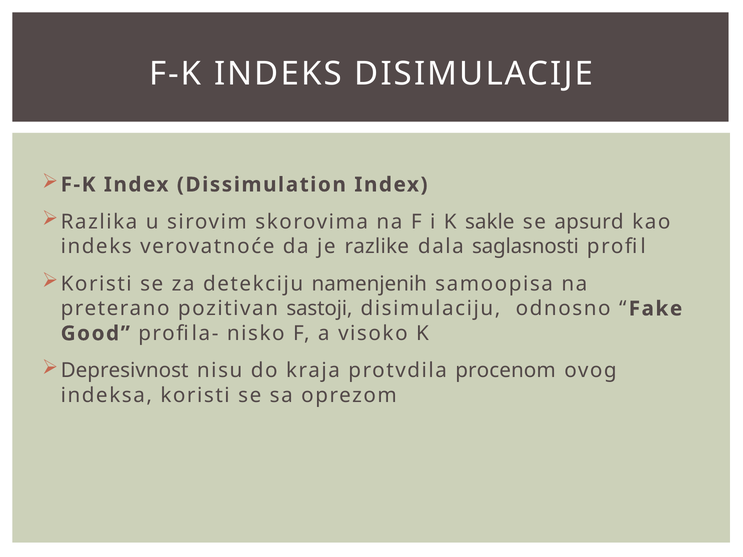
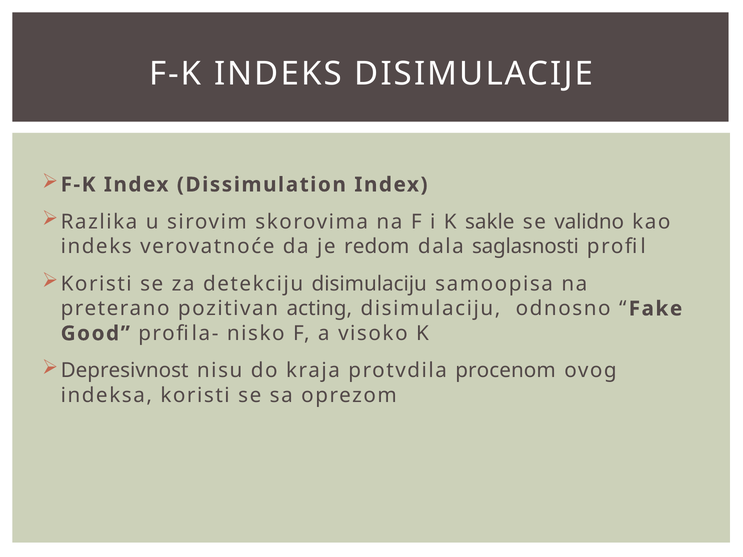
apsurd: apsurd -> validno (589, 222)
razlike: razlike -> redom (377, 247)
detekciju namenjenih: namenjenih -> disimulaciju (369, 284)
sastoji: sastoji -> acting (319, 309)
